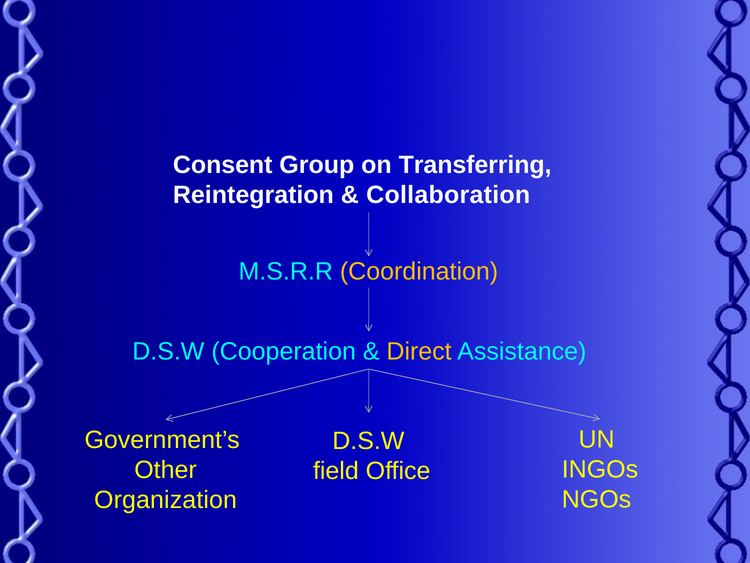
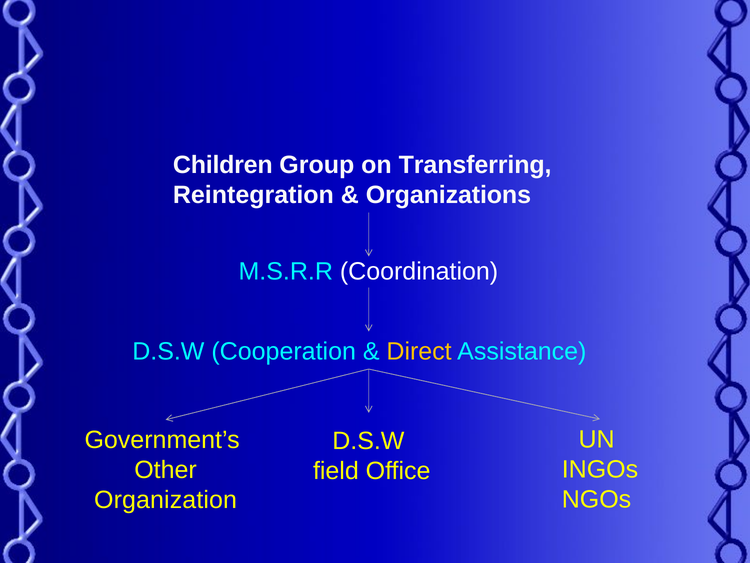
Consent: Consent -> Children (223, 165)
Collaboration: Collaboration -> Organizations (448, 195)
Coordination colour: yellow -> white (419, 271)
